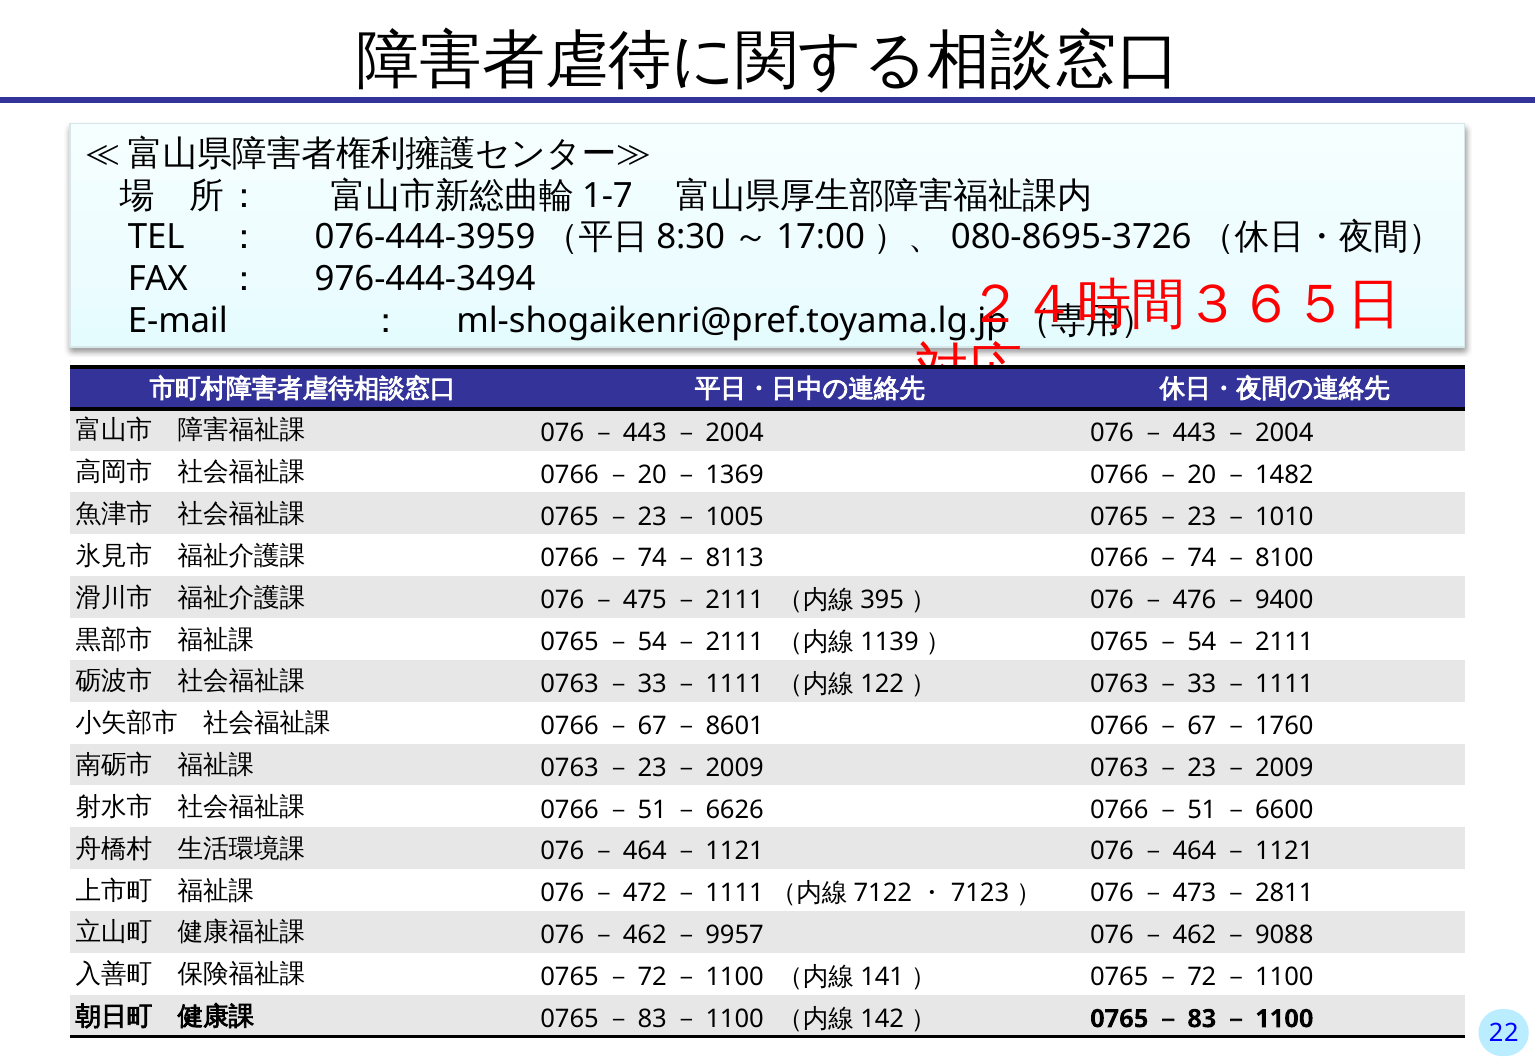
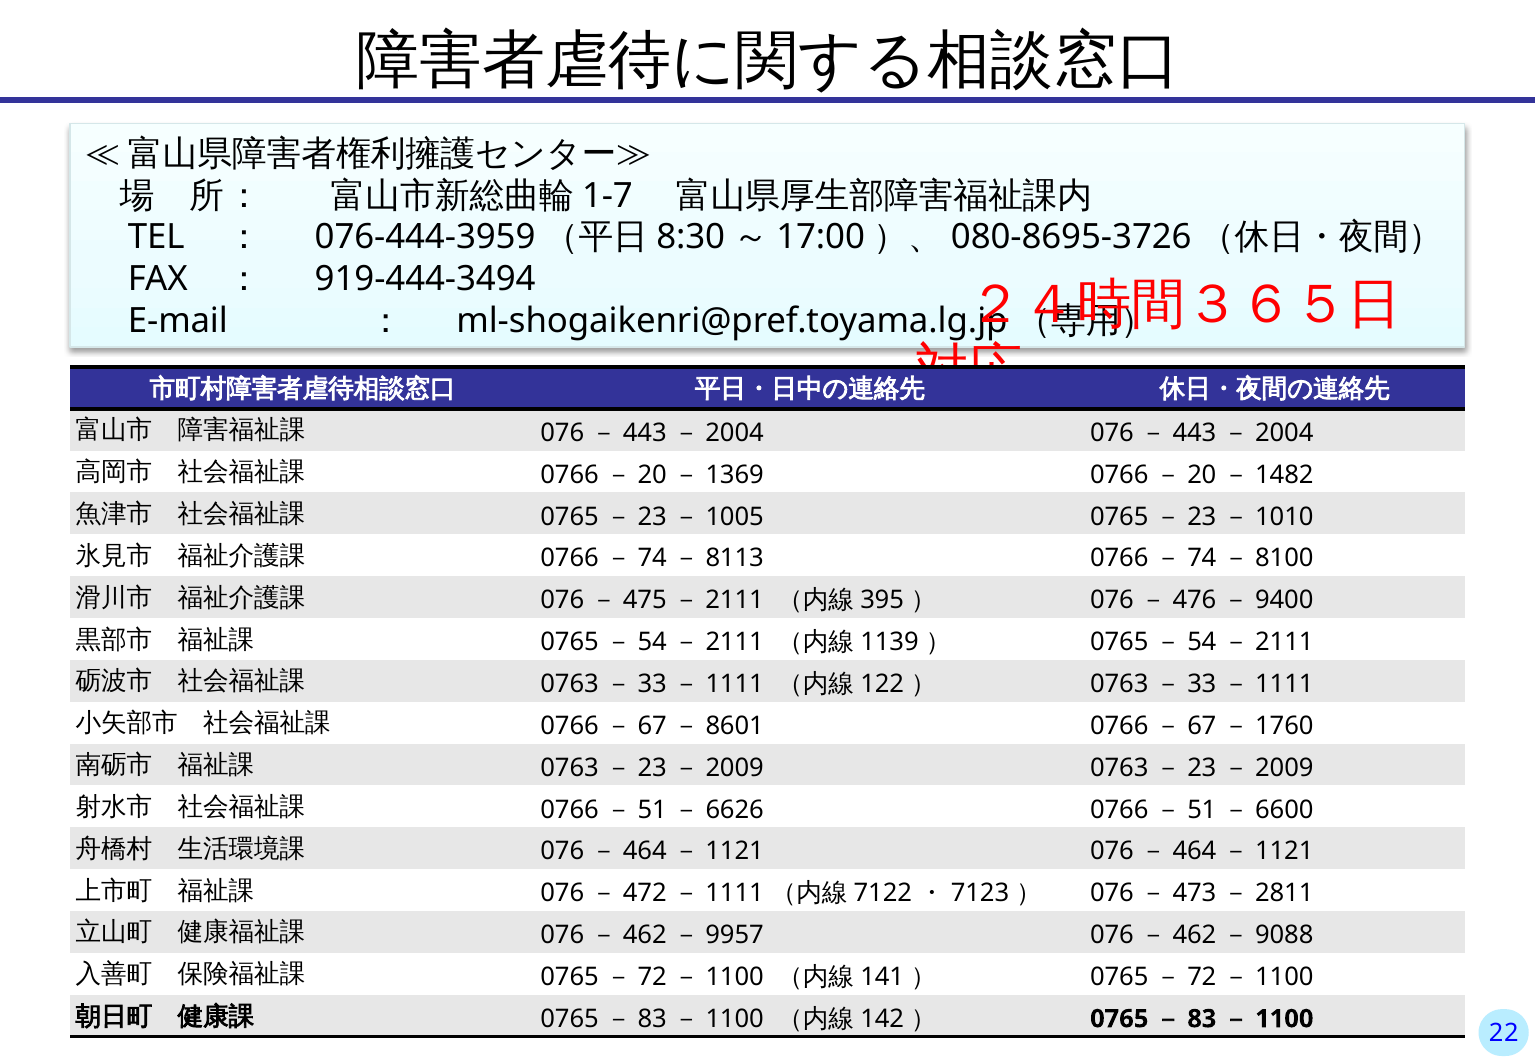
976-444-3494: 976-444-3494 -> 919-444-3494 (425, 279)
